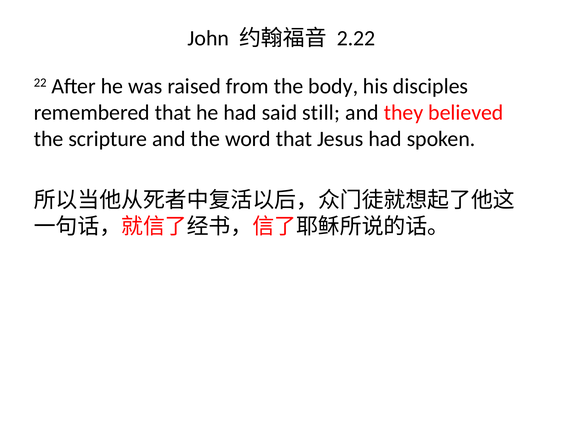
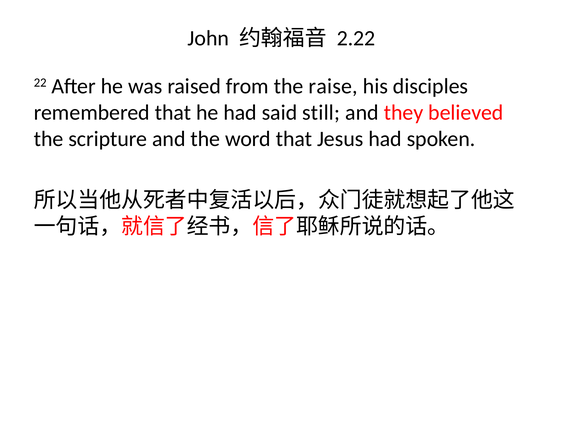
body: body -> raise (333, 86)
